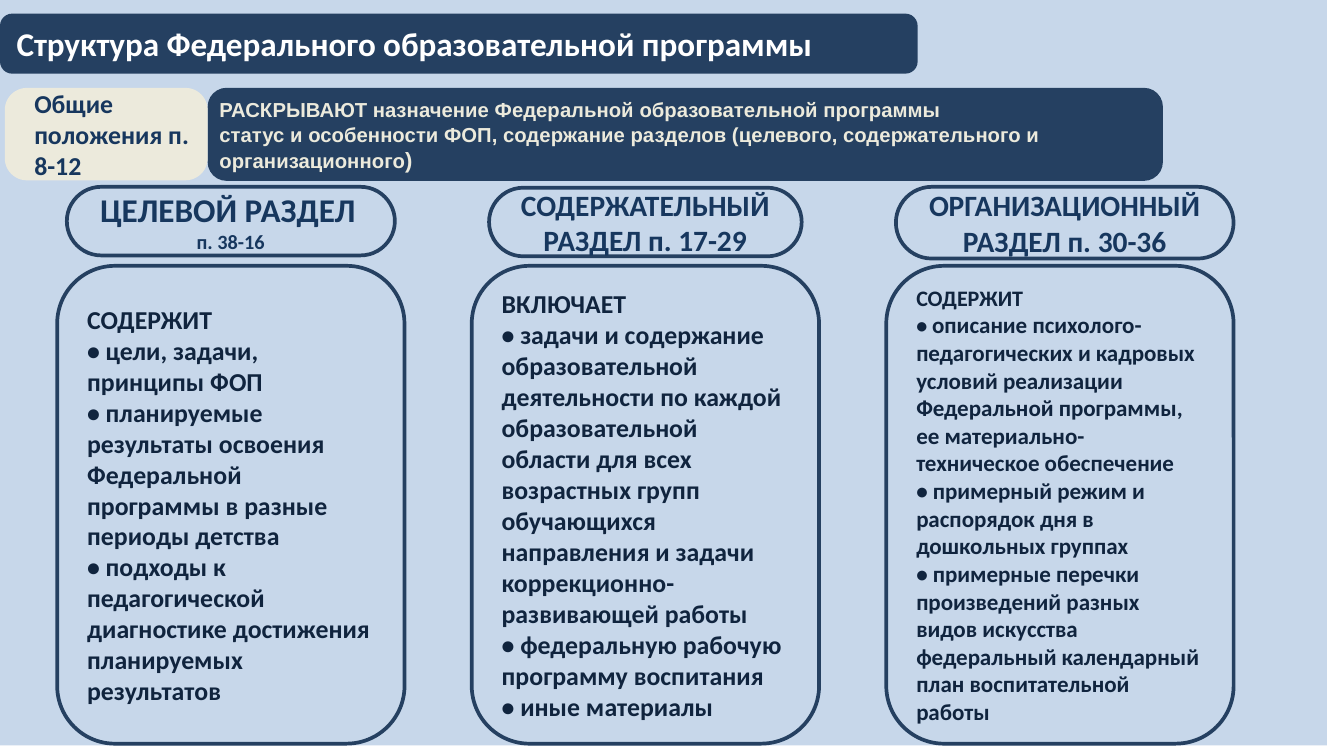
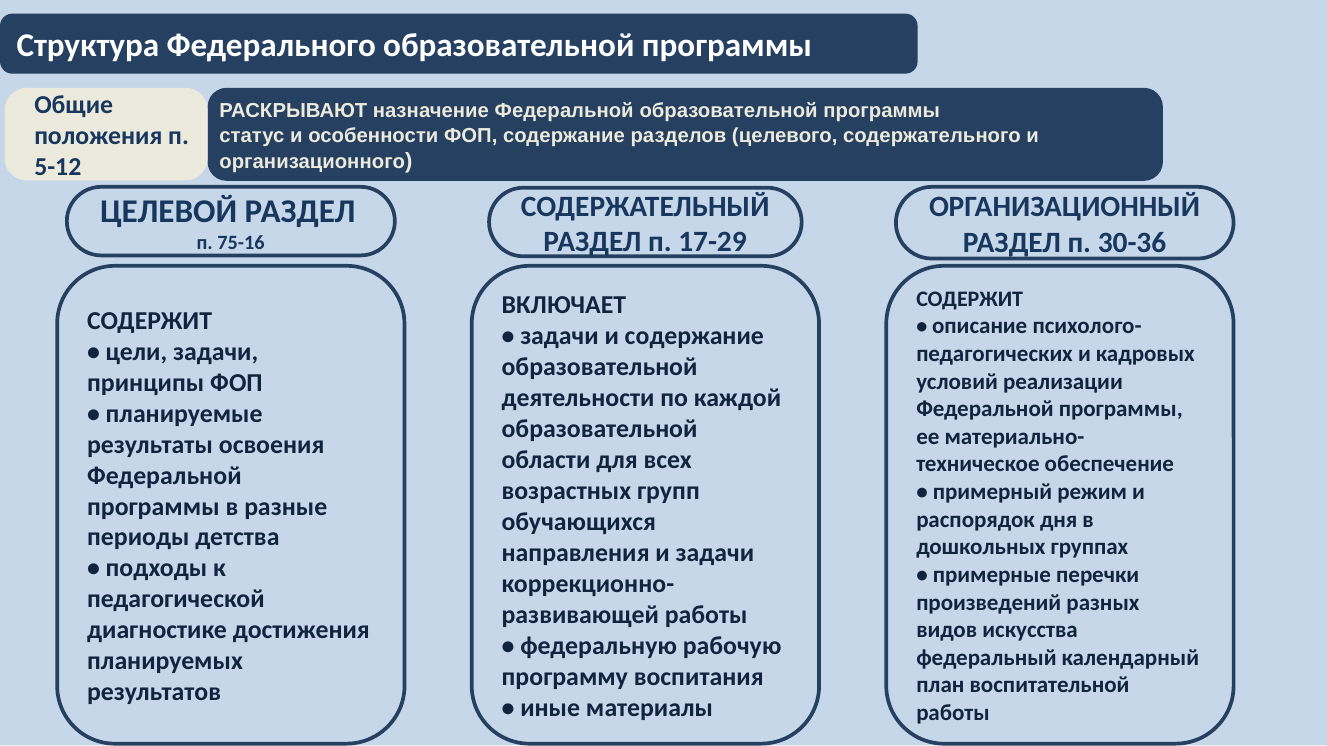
8-12: 8-12 -> 5-12 (58, 167)
38-16: 38-16 -> 75-16 (241, 243)
